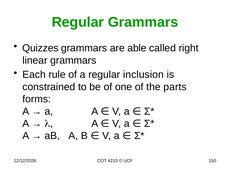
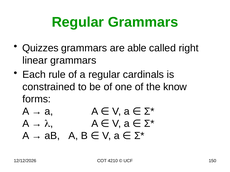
inclusion: inclusion -> cardinals (143, 75)
parts: parts -> know (175, 87)
